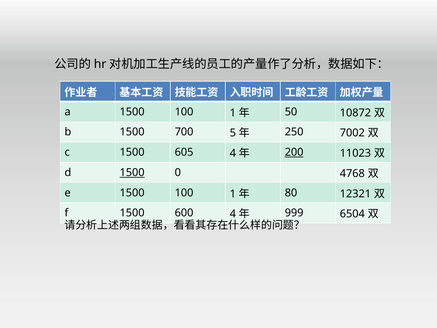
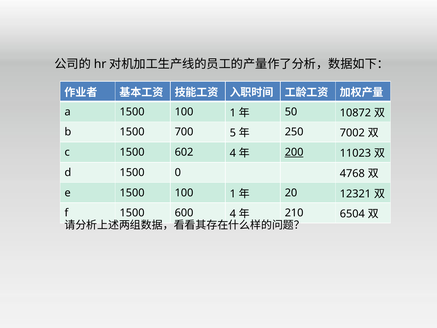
605: 605 -> 602 (184, 152)
1500 underline: present -> none (132, 172)
80: 80 -> 20 (291, 193)
999: 999 -> 210 (294, 213)
